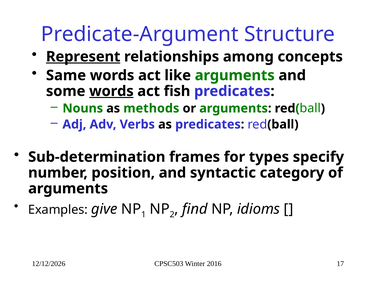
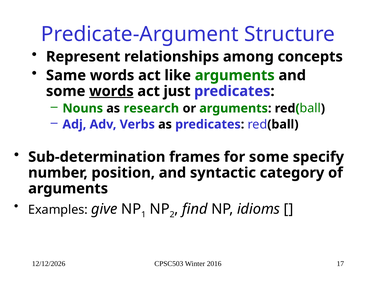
Represent underline: present -> none (83, 57)
fish: fish -> just (177, 91)
methods: methods -> research (151, 108)
for types: types -> some (269, 157)
